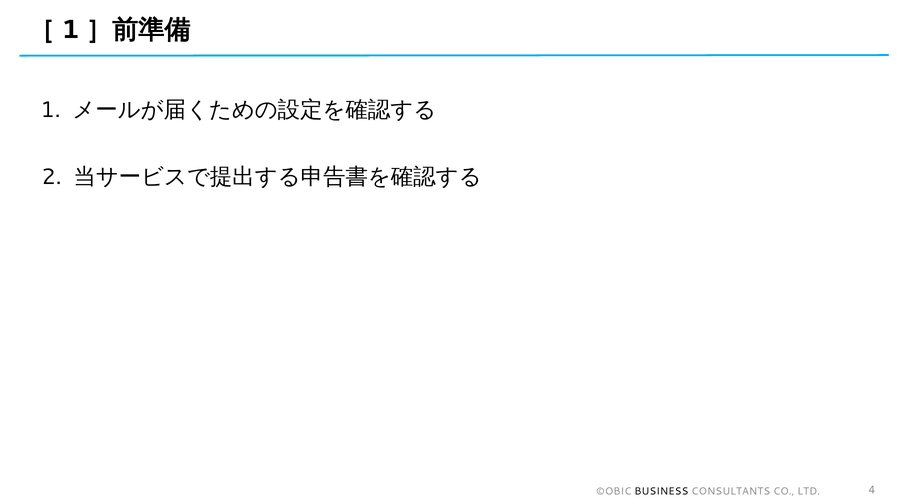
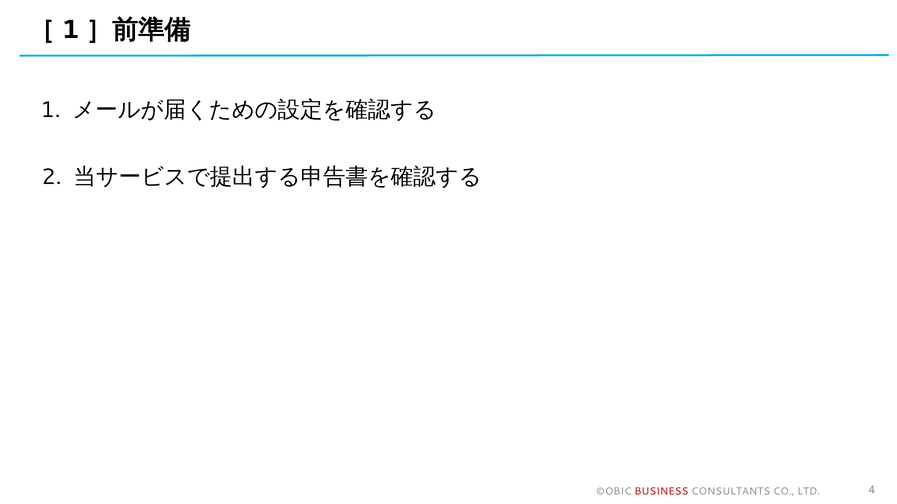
BUSINESS colour: black -> red (661, 492)
